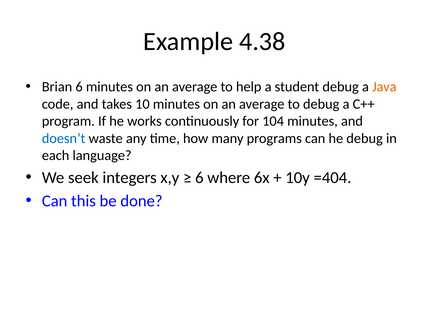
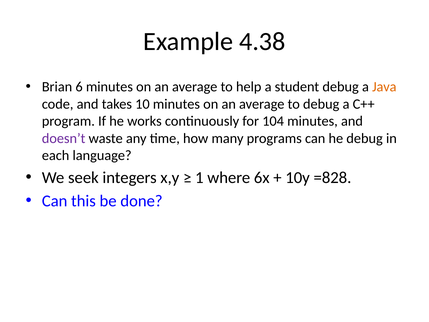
doesn’t colour: blue -> purple (64, 138)
6: 6 -> 1 (199, 178)
=404: =404 -> =828 (332, 178)
